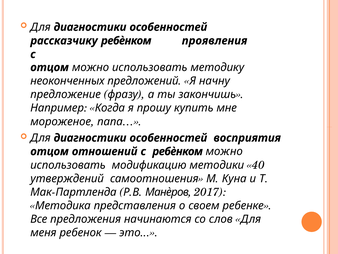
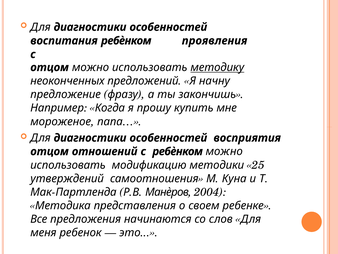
рассказчику: рассказчику -> воспитания (64, 41)
методику underline: none -> present (217, 67)
40: 40 -> 25 (256, 165)
2017: 2017 -> 2004 (210, 192)
